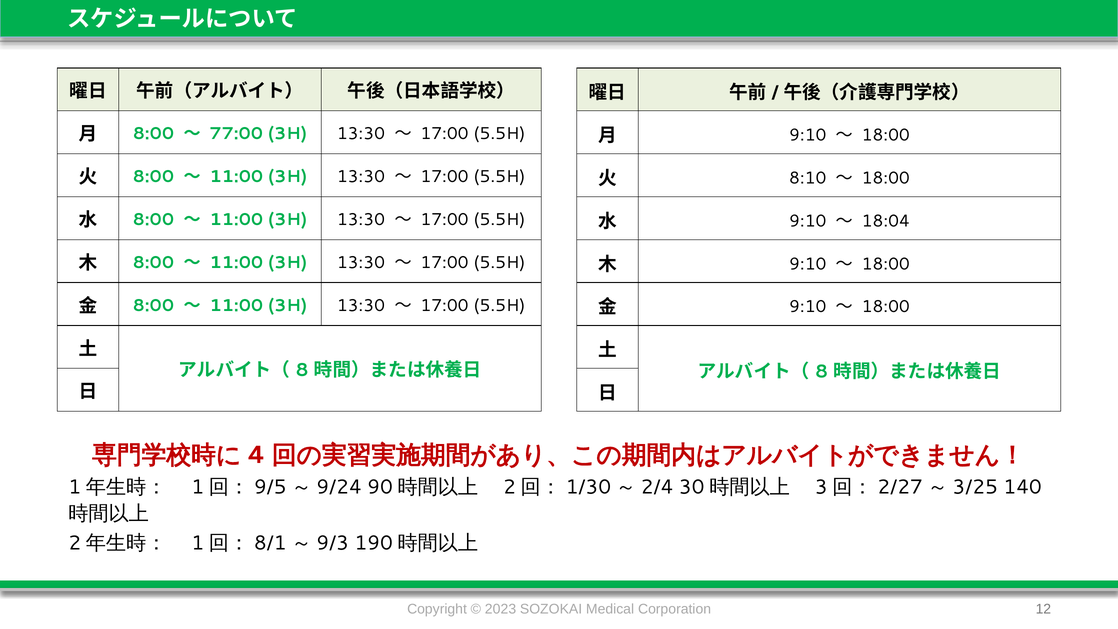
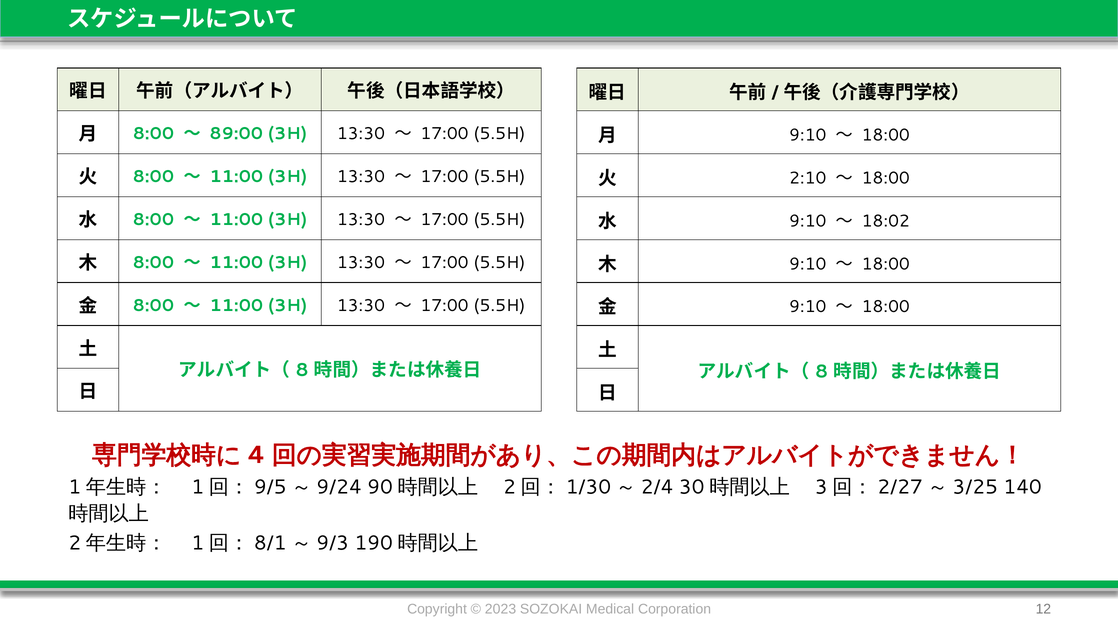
77:00: 77:00 -> 89:00 (236, 134)
8:10: 8:10 -> 2:10 (808, 178)
18:04: 18:04 -> 18:02 (886, 221)
